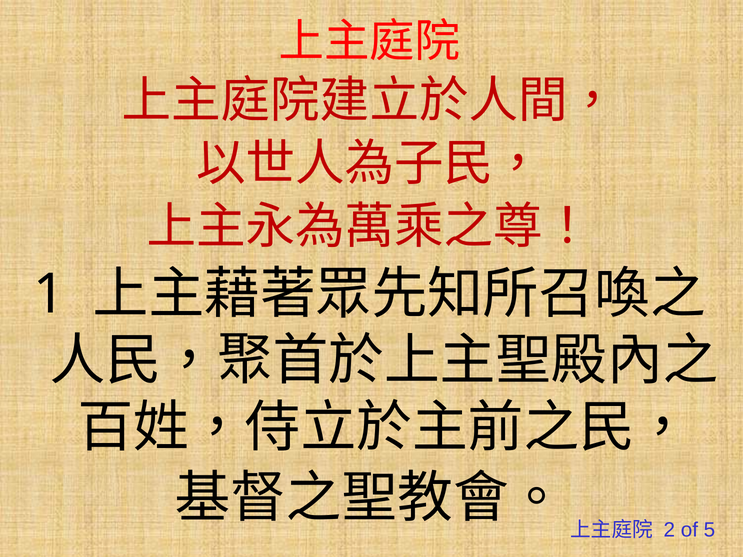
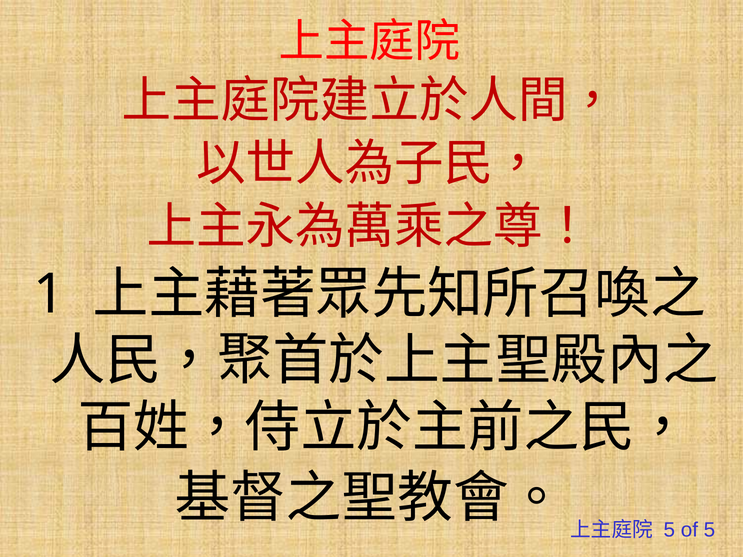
2: 2 -> 5 (669, 530)
